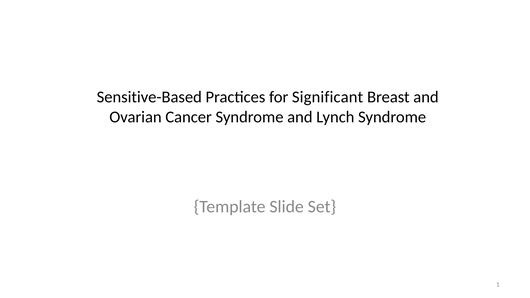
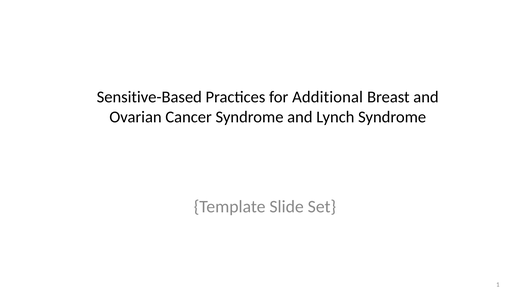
Significant: Significant -> Additional (328, 97)
